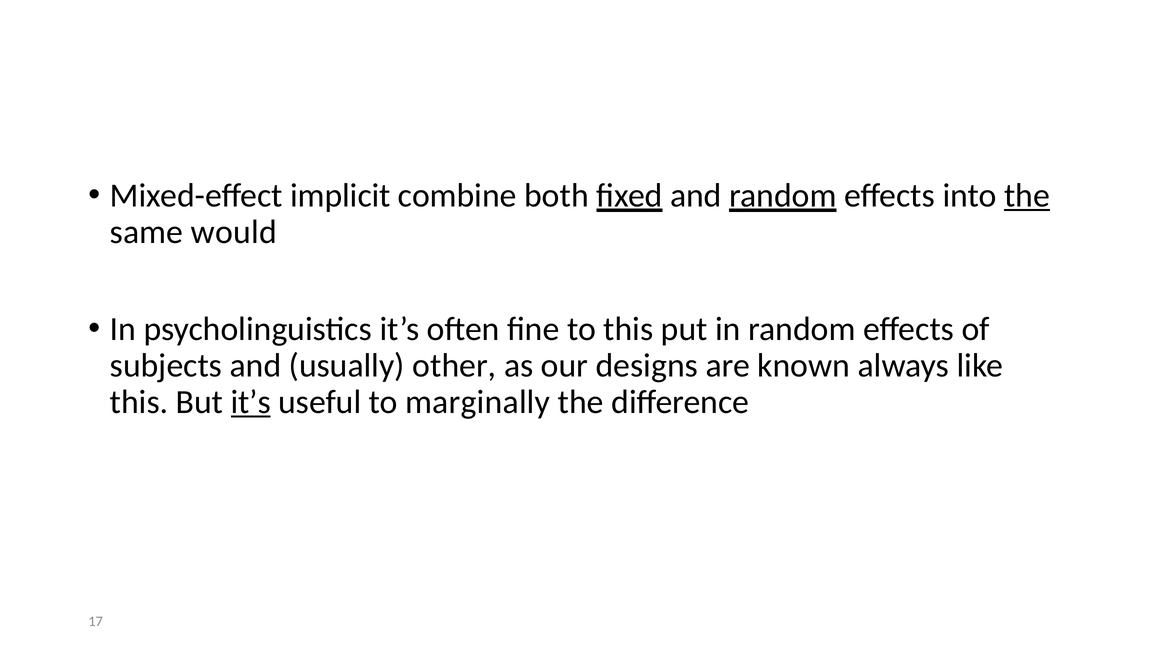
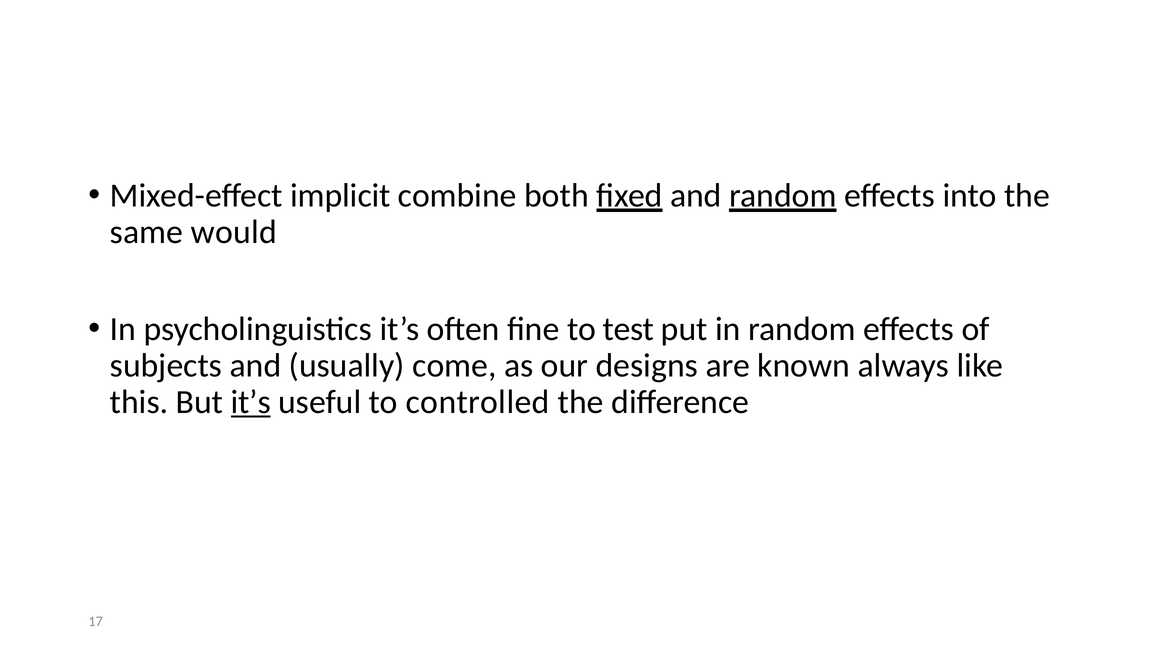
the underline: present -> none (1027, 196)
to this: this -> test (628, 329)
other: other -> come (454, 366)
marginally: marginally -> controlled (478, 402)
